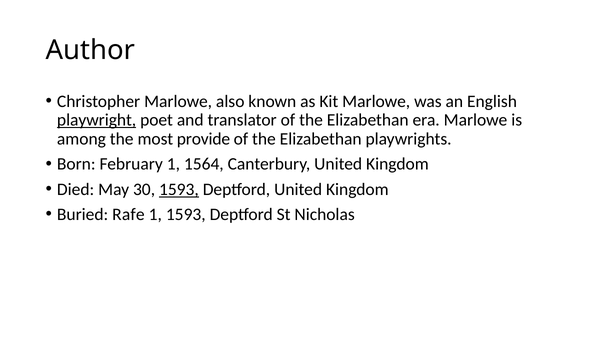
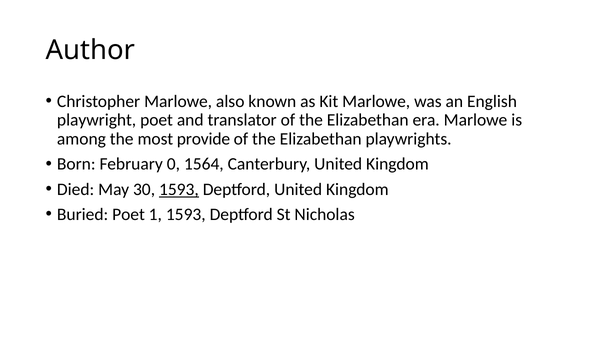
playwright underline: present -> none (97, 120)
February 1: 1 -> 0 (173, 164)
Buried Rafe: Rafe -> Poet (129, 215)
